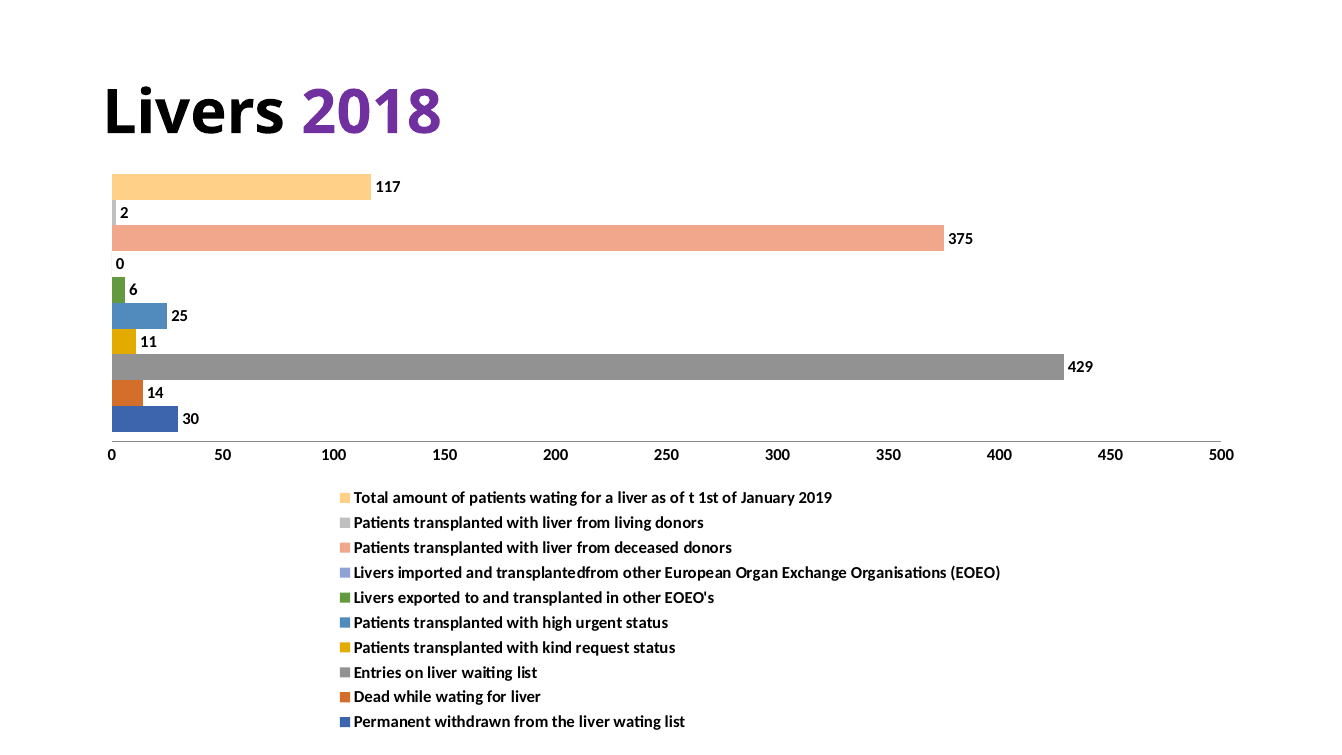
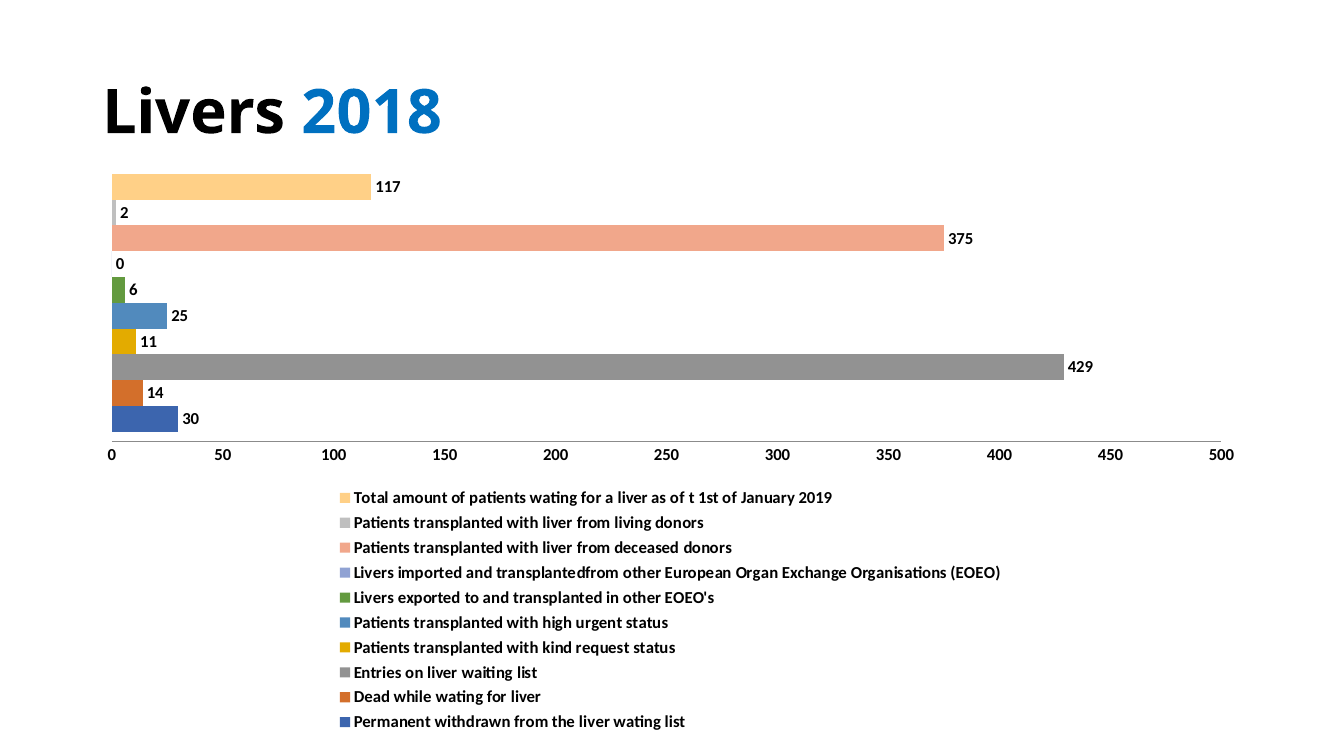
2018 colour: purple -> blue (372, 113)
